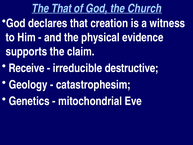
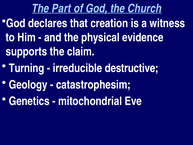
The That: That -> Part (61, 8)
Receive: Receive -> Turning (27, 68)
